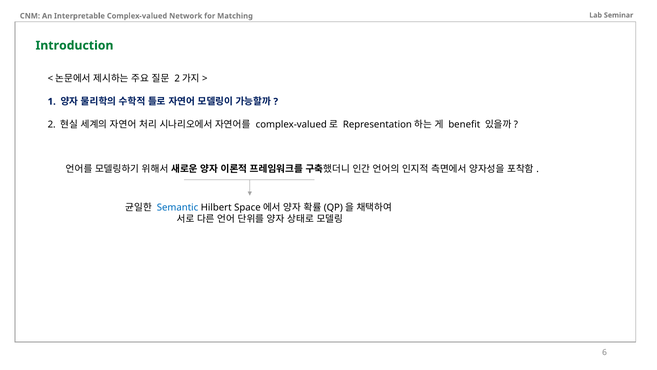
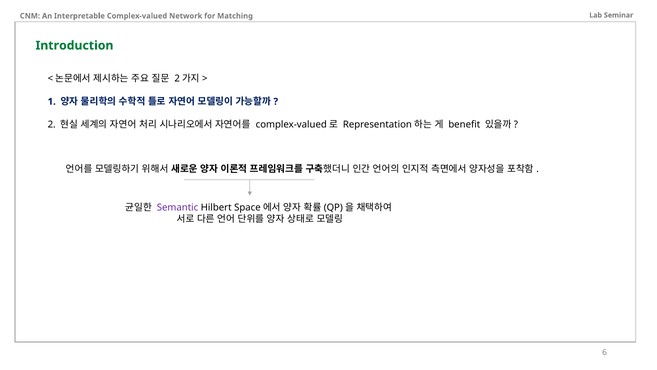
Semantic colour: blue -> purple (178, 207)
